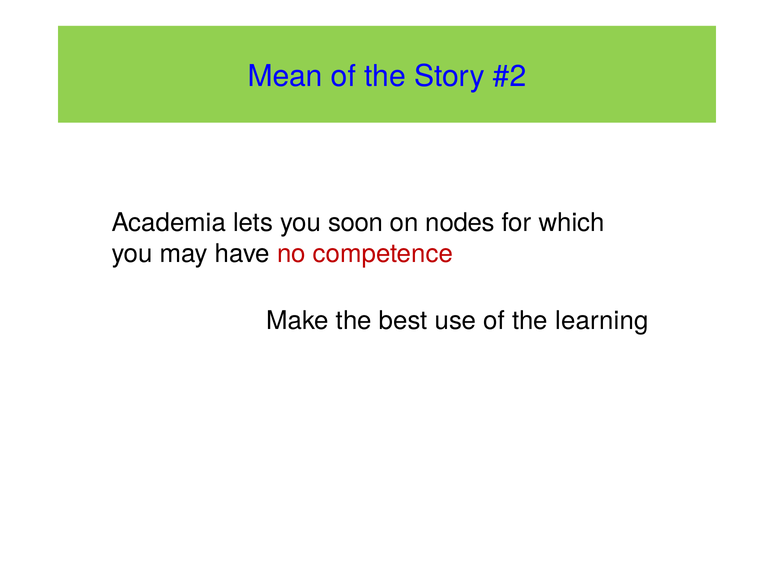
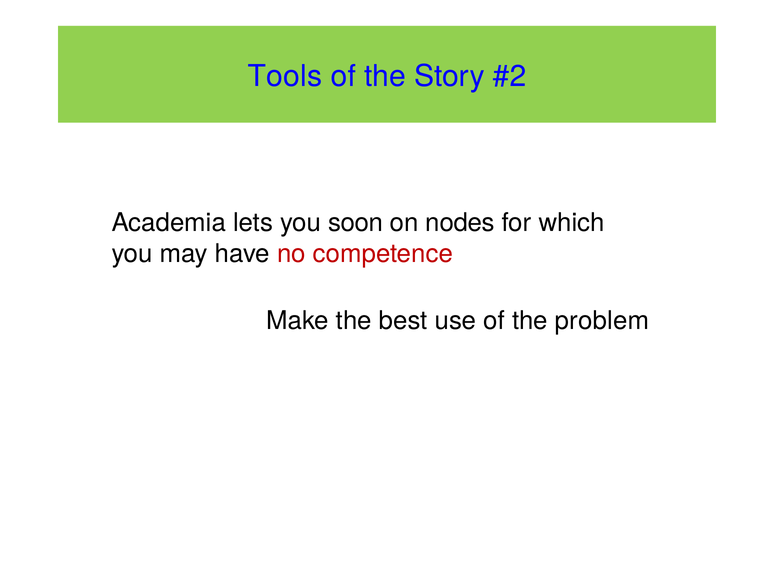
Mean: Mean -> Tools (285, 76)
learning: learning -> problem (602, 320)
